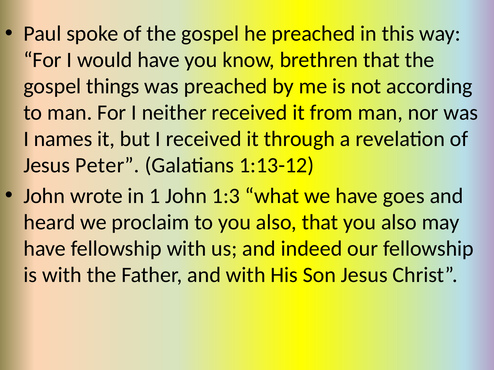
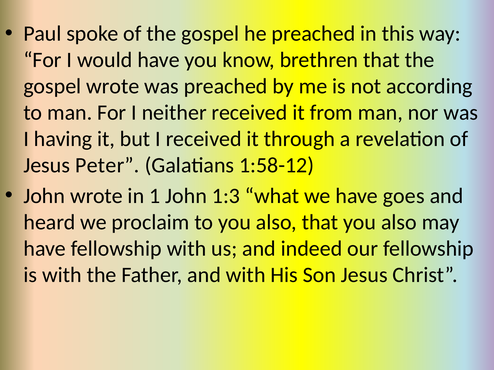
gospel things: things -> wrote (113, 86)
names: names -> having (63, 139)
1:13-12: 1:13-12 -> 1:58-12 (277, 165)
